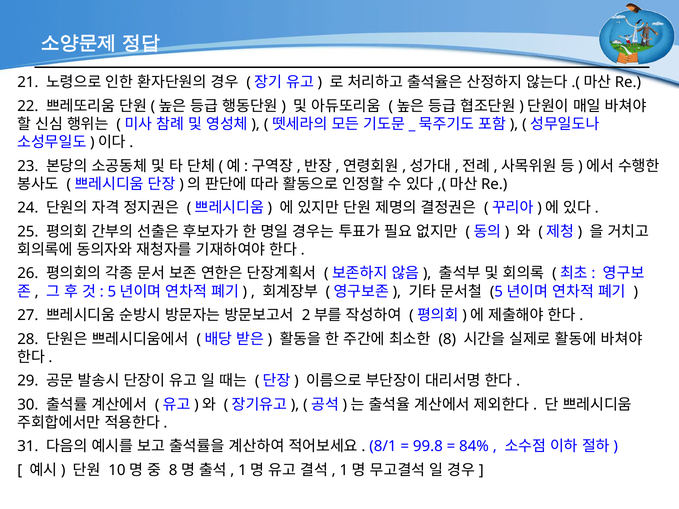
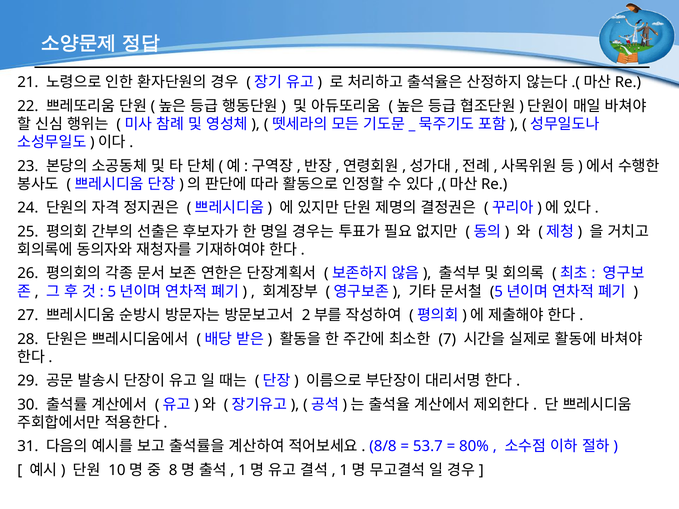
8: 8 -> 7 (447, 339)
8/1: 8/1 -> 8/8 (383, 447)
99.8: 99.8 -> 53.7 (428, 447)
84%: 84% -> 80% (474, 447)
